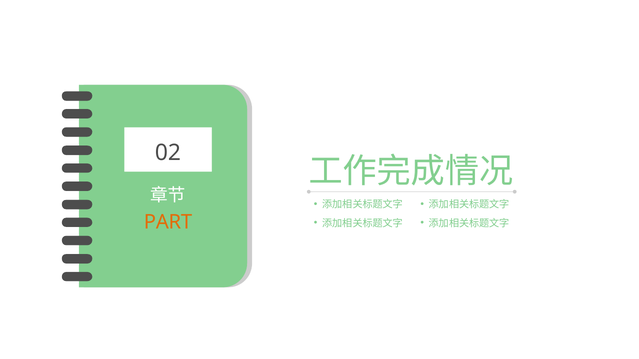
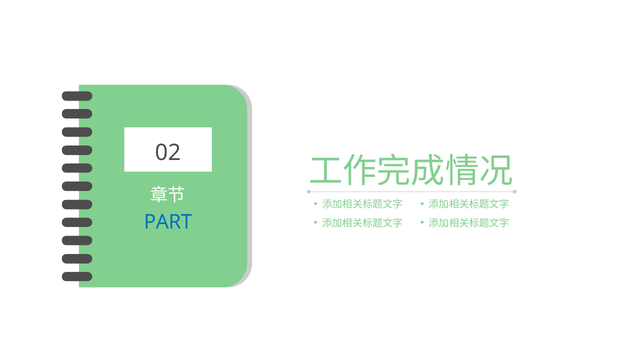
PART colour: orange -> blue (168, 222)
